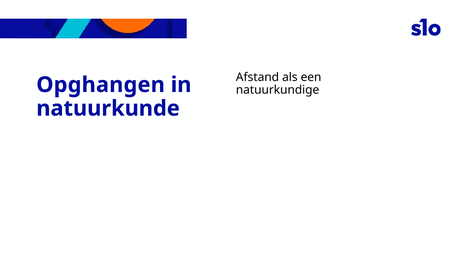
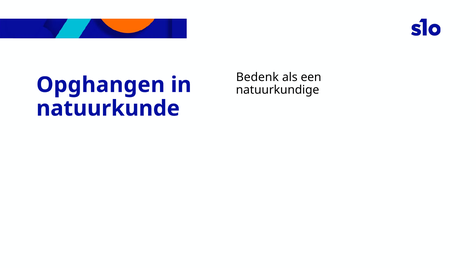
Afstand: Afstand -> Bedenk (257, 77)
